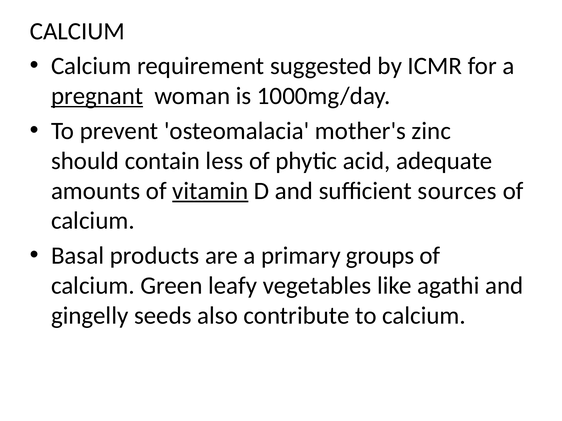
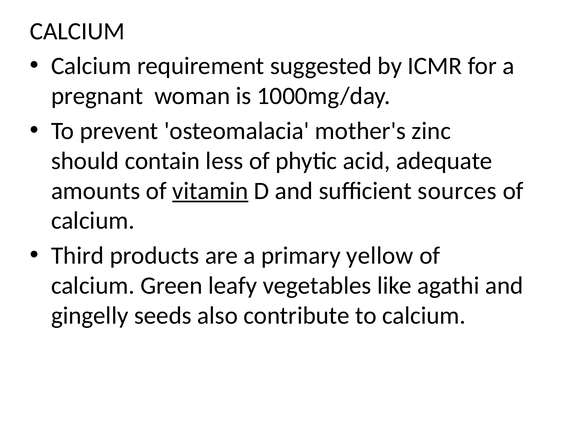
pregnant underline: present -> none (97, 96)
Basal: Basal -> Third (78, 256)
groups: groups -> yellow (380, 256)
